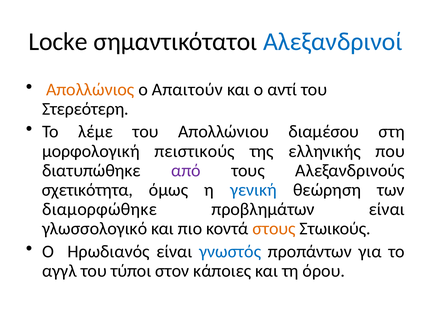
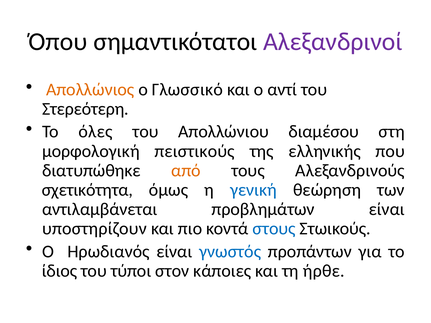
Locke: Locke -> Όπου (58, 42)
Αλεξανδρινοί colour: blue -> purple (333, 42)
Απαιτούν: Απαιτούν -> Γλωσσικό (187, 90)
λέμε: λέμε -> όλες (96, 132)
από colour: purple -> orange (186, 171)
διαμορφώθηκε: διαμορφώθηκε -> αντιλαμβάνεται (100, 209)
γλωσσολογικό: γλωσσολογικό -> υποστηρίζουν (94, 229)
στους colour: orange -> blue (274, 229)
αγγλ: αγγλ -> ίδιος (59, 271)
όρου: όρου -> ήρθε (324, 271)
